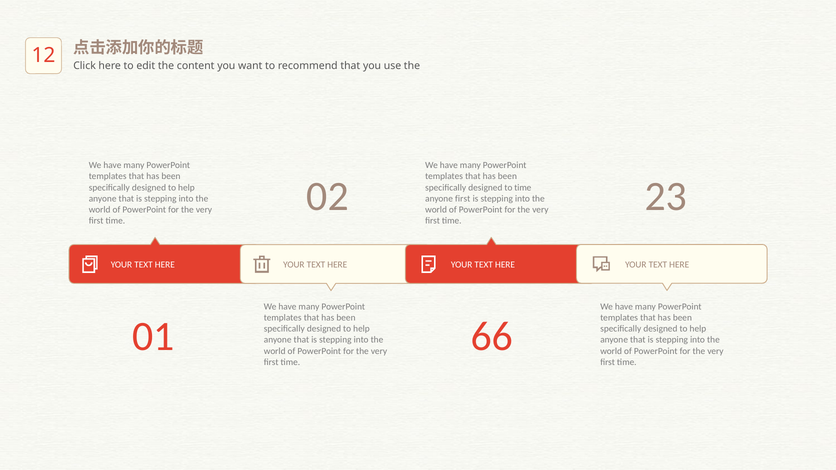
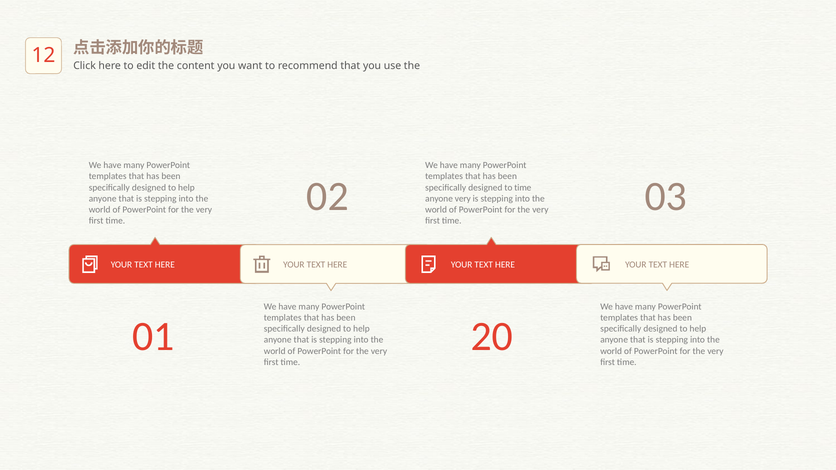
23: 23 -> 03 (666, 196)
anyone first: first -> very (463, 199)
66: 66 -> 20 (492, 337)
